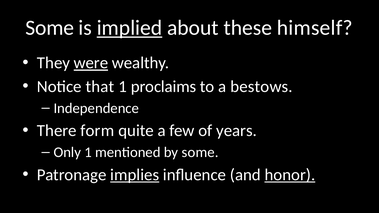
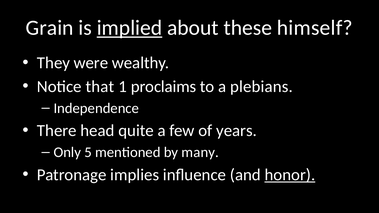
Some: Some -> Grain (50, 28)
were underline: present -> none (91, 63)
bestows: bestows -> plebians (262, 87)
form: form -> head (97, 131)
Only 1: 1 -> 5 (88, 152)
by some: some -> many (200, 152)
implies underline: present -> none (135, 175)
